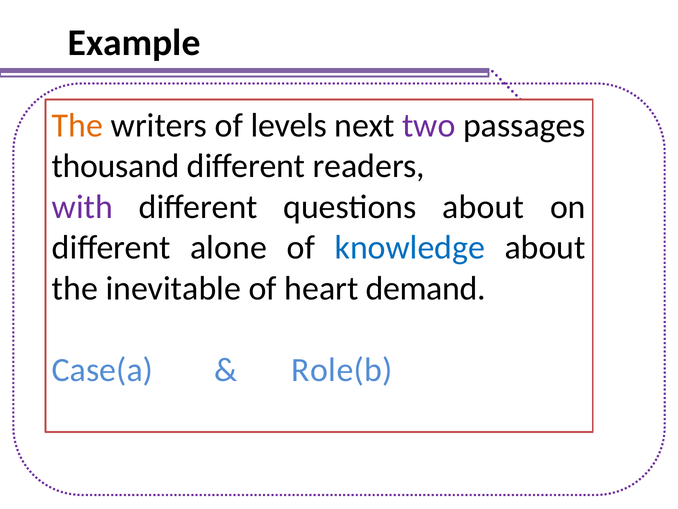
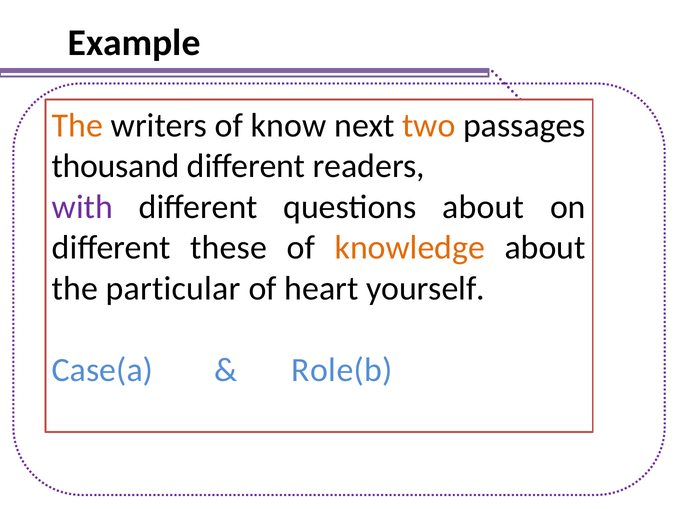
levels: levels -> know (289, 125)
two colour: purple -> orange (429, 125)
alone: alone -> these (229, 247)
knowledge colour: blue -> orange (410, 247)
inevitable: inevitable -> particular (173, 288)
demand: demand -> yourself (425, 288)
